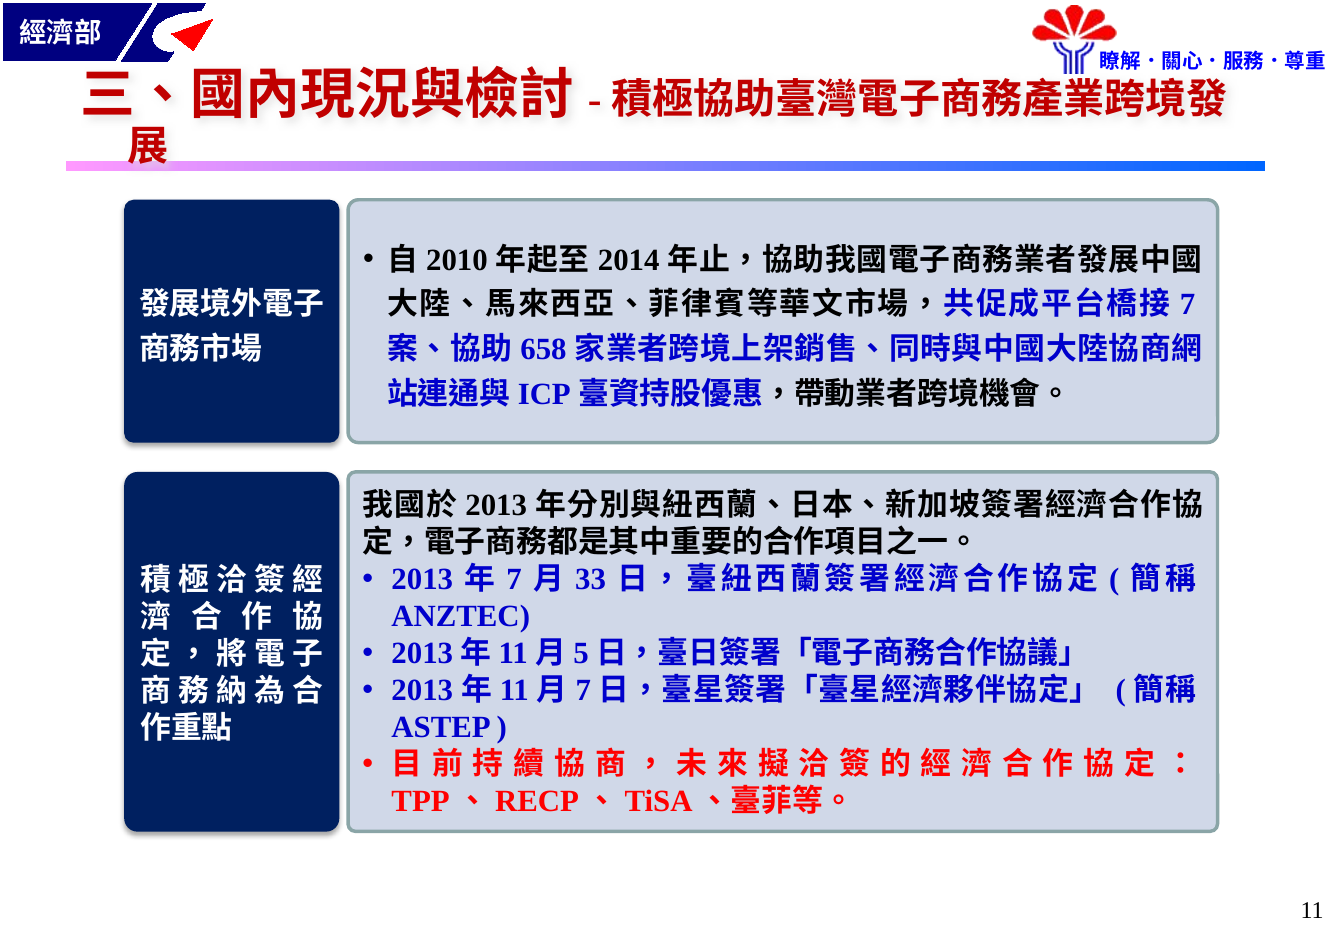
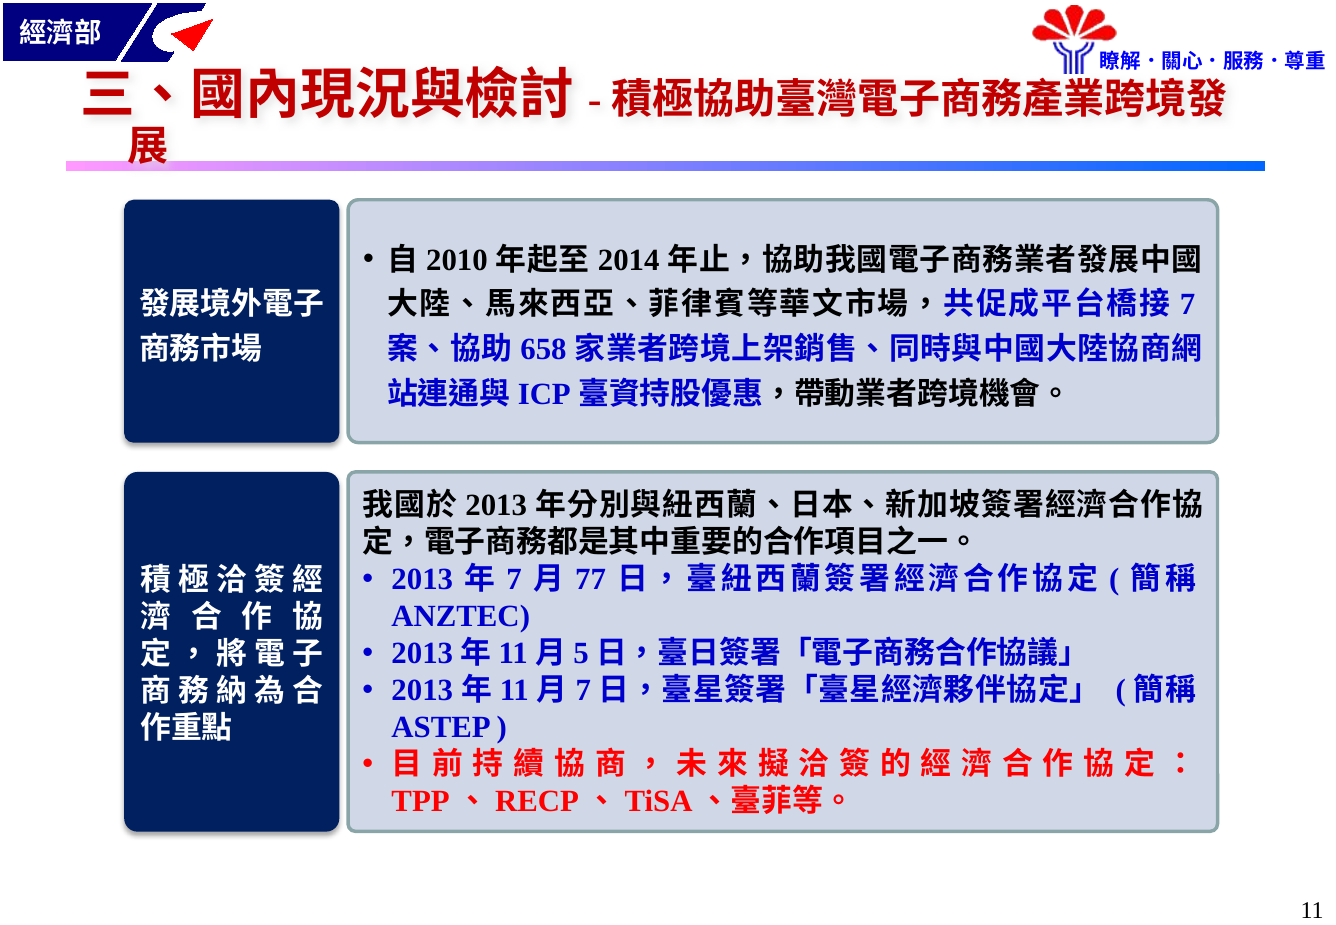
33: 33 -> 77 (591, 580)
